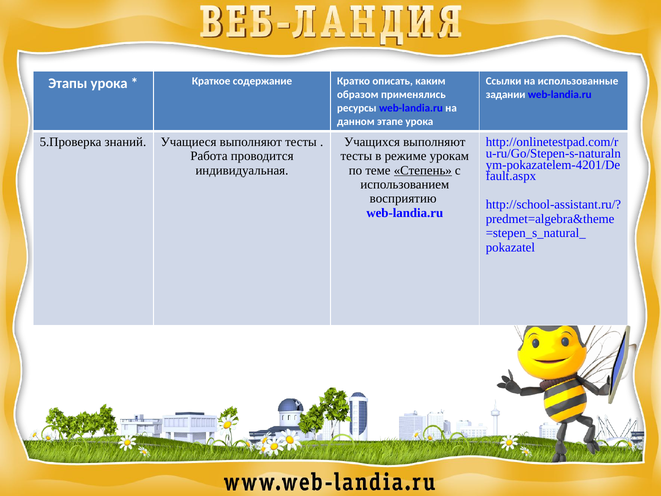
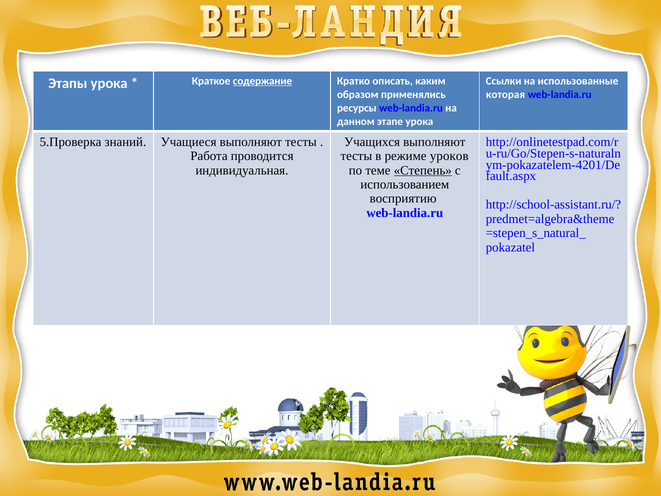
содержание underline: none -> present (262, 81)
задании: задании -> которая (505, 94)
урокам: урокам -> уроков (449, 156)
